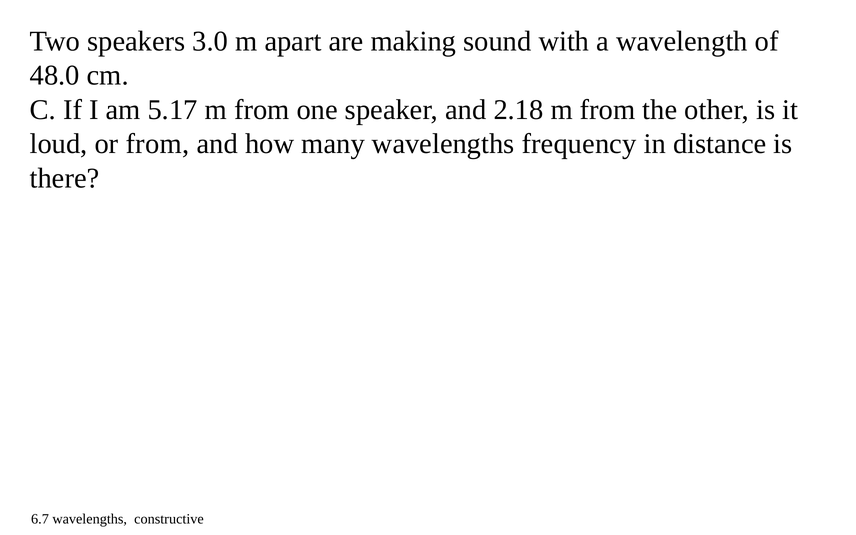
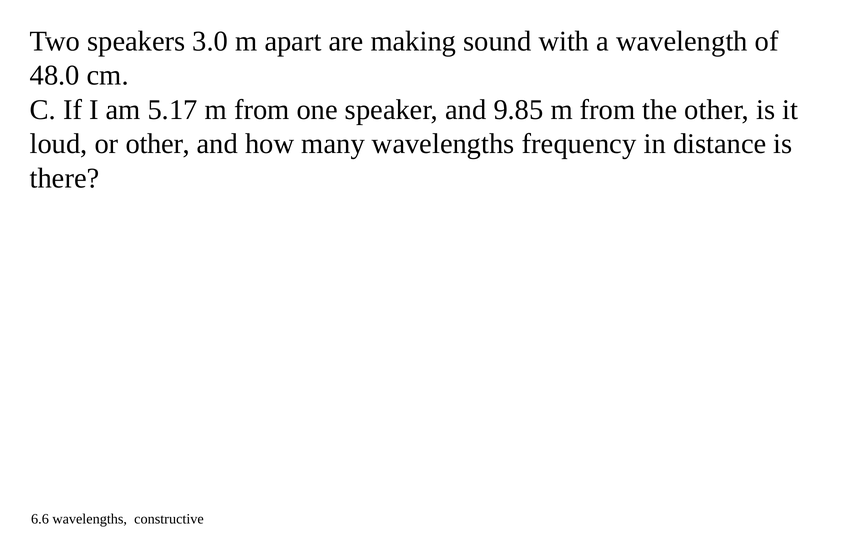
2.18: 2.18 -> 9.85 (519, 110)
or from: from -> other (158, 144)
6.7: 6.7 -> 6.6 (40, 519)
